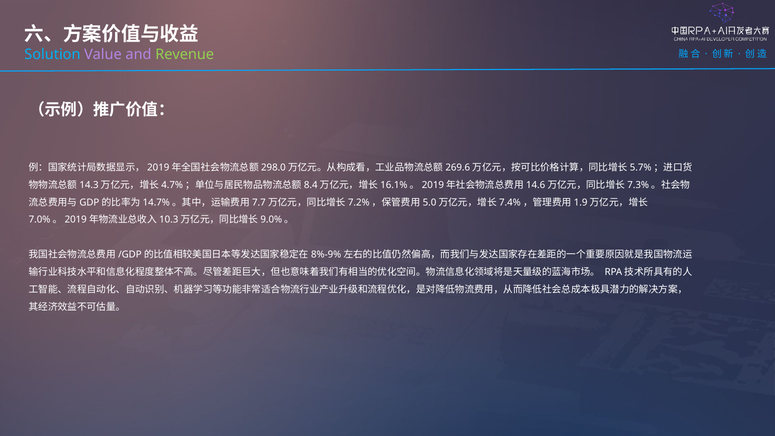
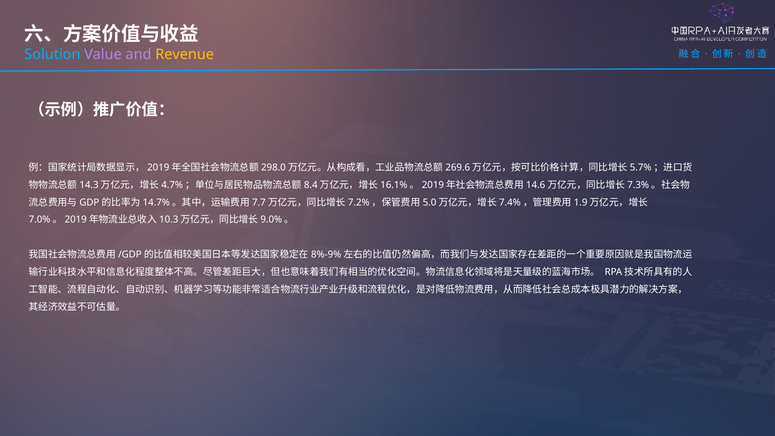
Revenue colour: light green -> yellow (185, 54)
